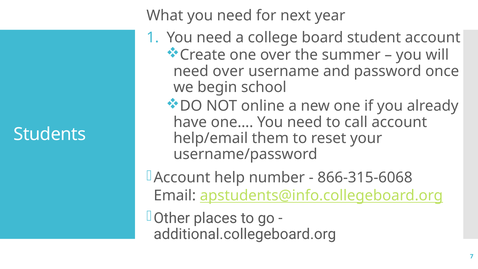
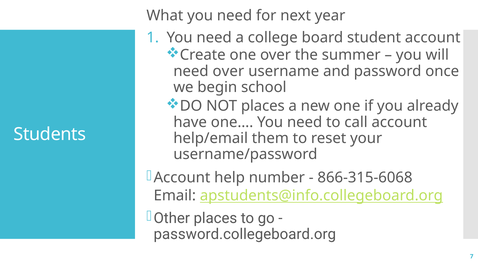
NOT online: online -> places (263, 106)
additional.collegeboard.org: additional.collegeboard.org -> password.collegeboard.org (245, 234)
